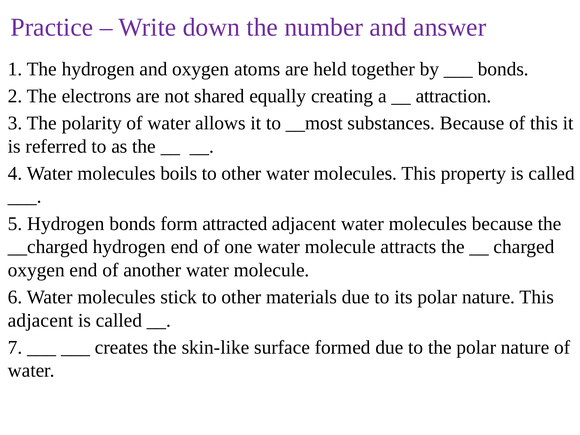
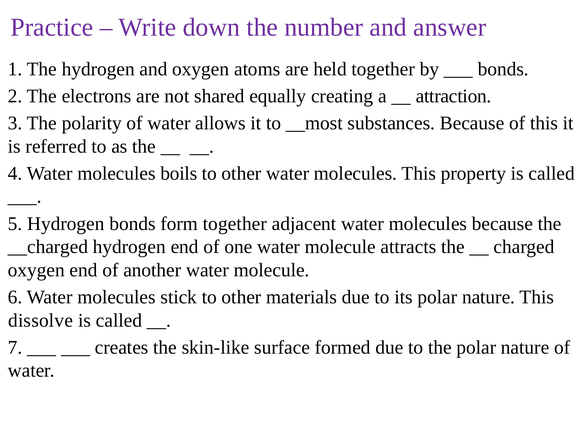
form attracted: attracted -> together (235, 224)
adjacent: adjacent -> dissolve (41, 320)
